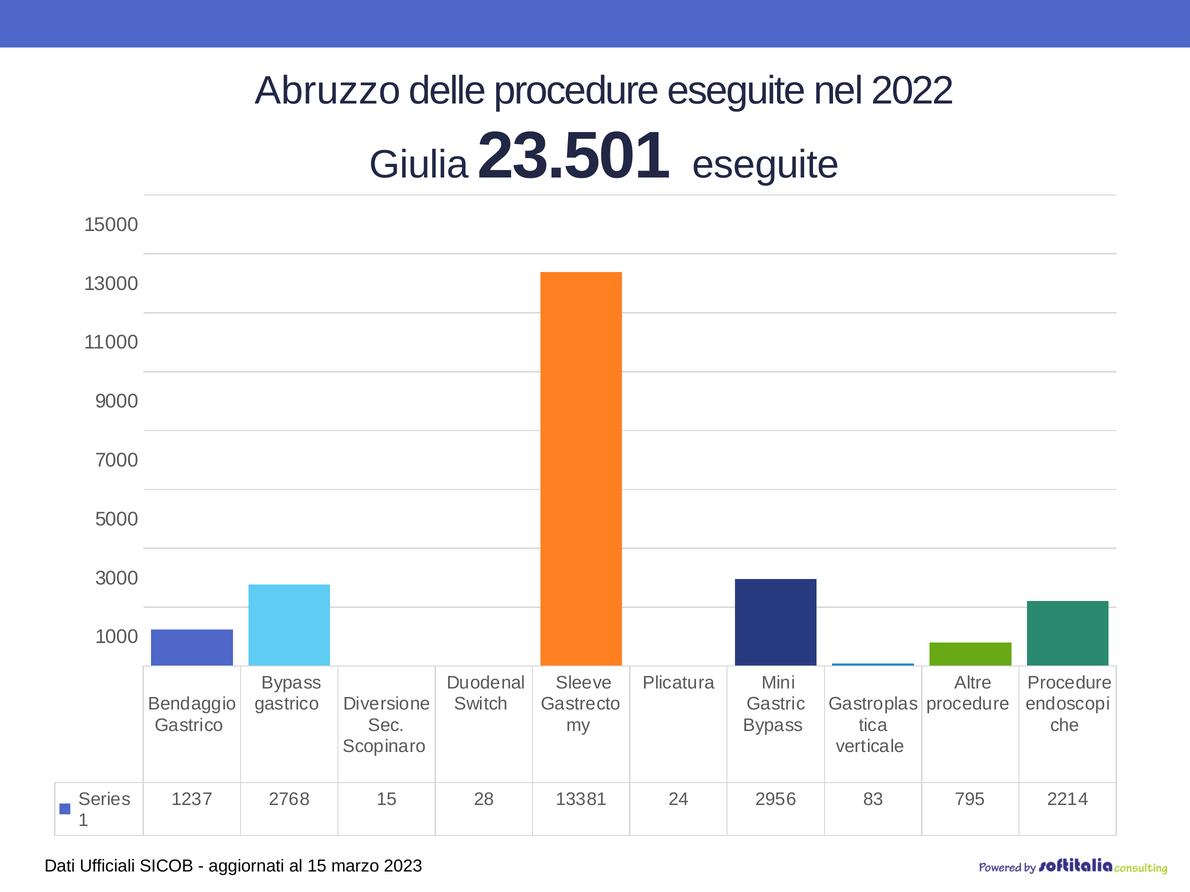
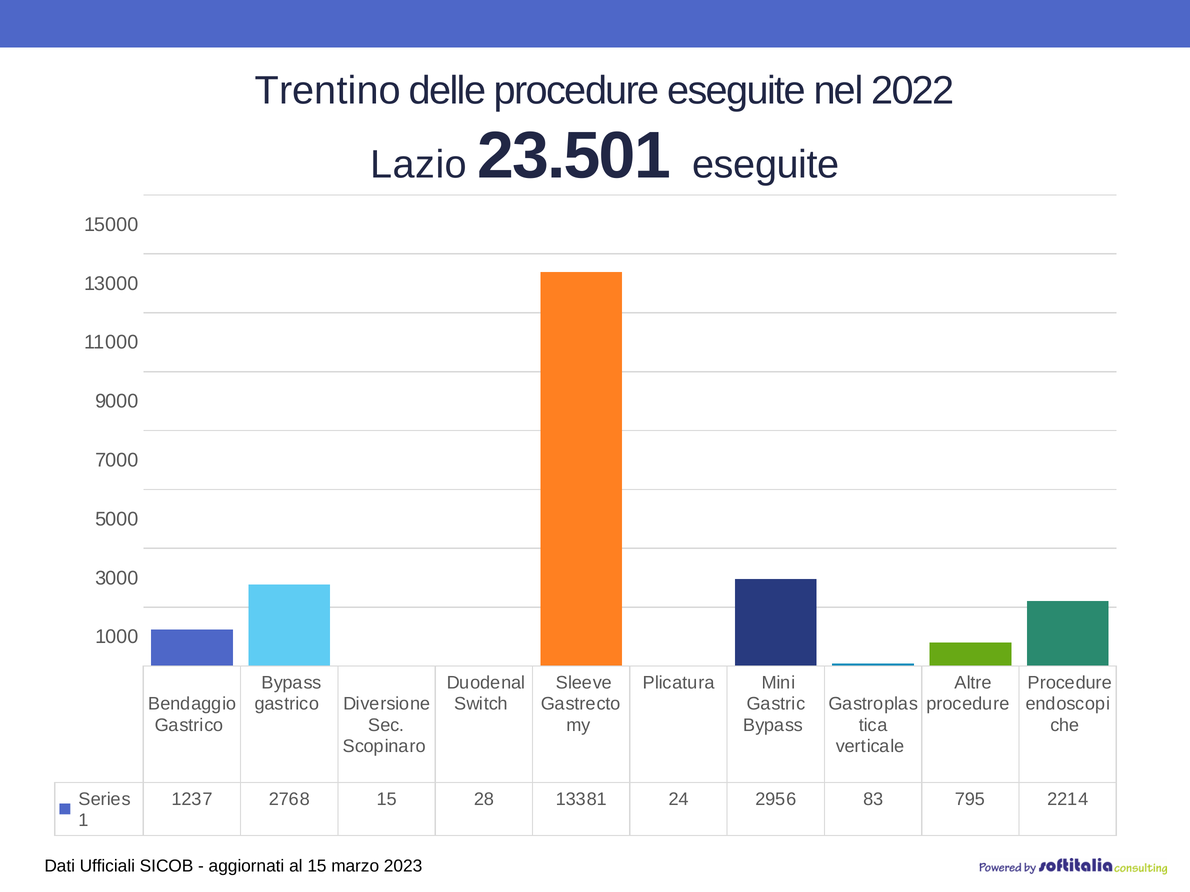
Abruzzo: Abruzzo -> Trentino (328, 91)
Giulia: Giulia -> Lazio (419, 165)
